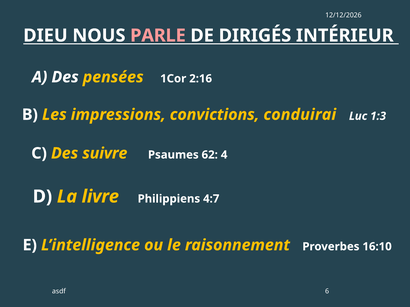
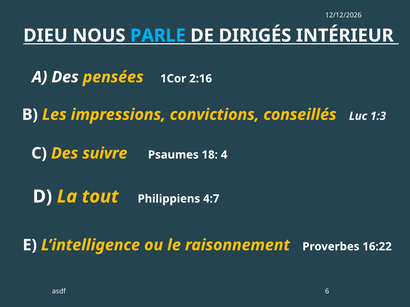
PARLE colour: pink -> light blue (158, 36)
conduirai: conduirai -> conseillés (300, 115)
62: 62 -> 18 (210, 155)
livre: livre -> tout (100, 197)
16:10: 16:10 -> 16:22 (377, 247)
